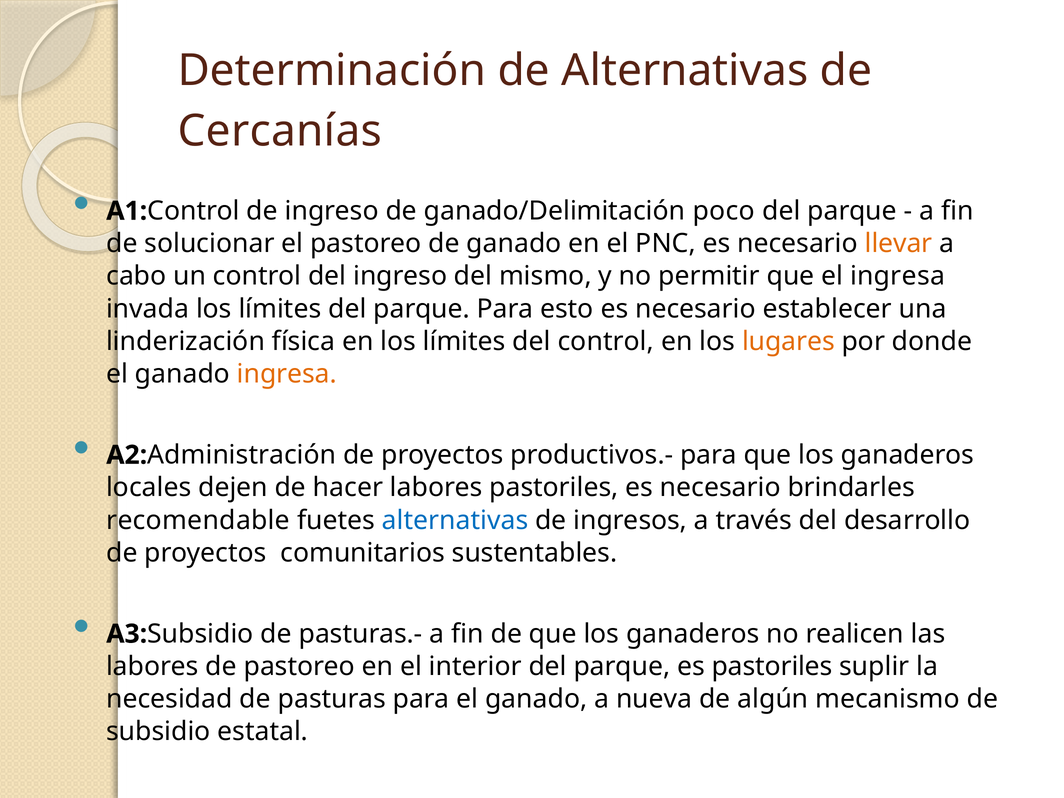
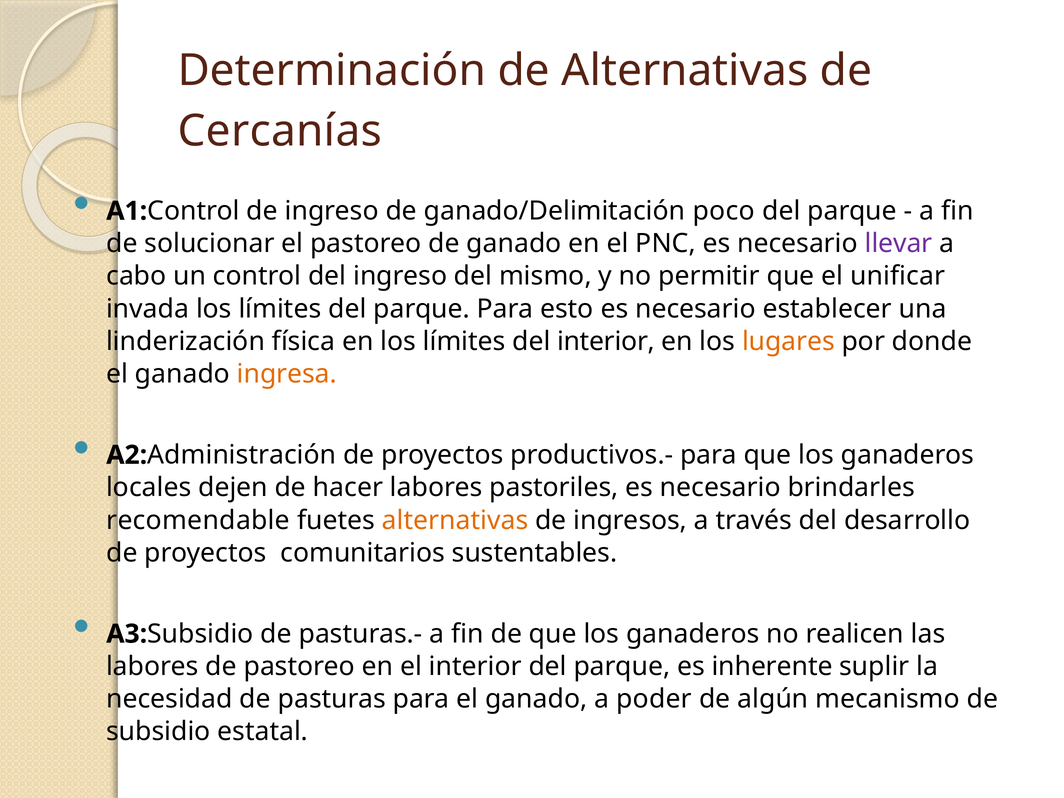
llevar colour: orange -> purple (899, 244)
el ingresa: ingresa -> unificar (898, 276)
del control: control -> interior (606, 341)
alternativas colour: blue -> orange (455, 520)
es pastoriles: pastoriles -> inherente (772, 667)
nueva: nueva -> poder (654, 699)
